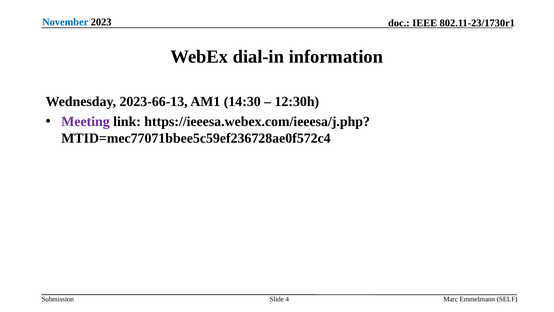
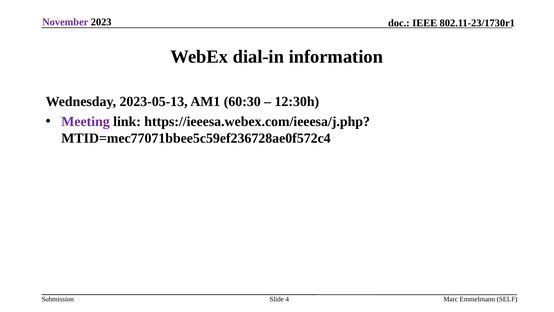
November colour: blue -> purple (65, 22)
2023-66-13: 2023-66-13 -> 2023-05-13 (154, 101)
14:30: 14:30 -> 60:30 (242, 101)
